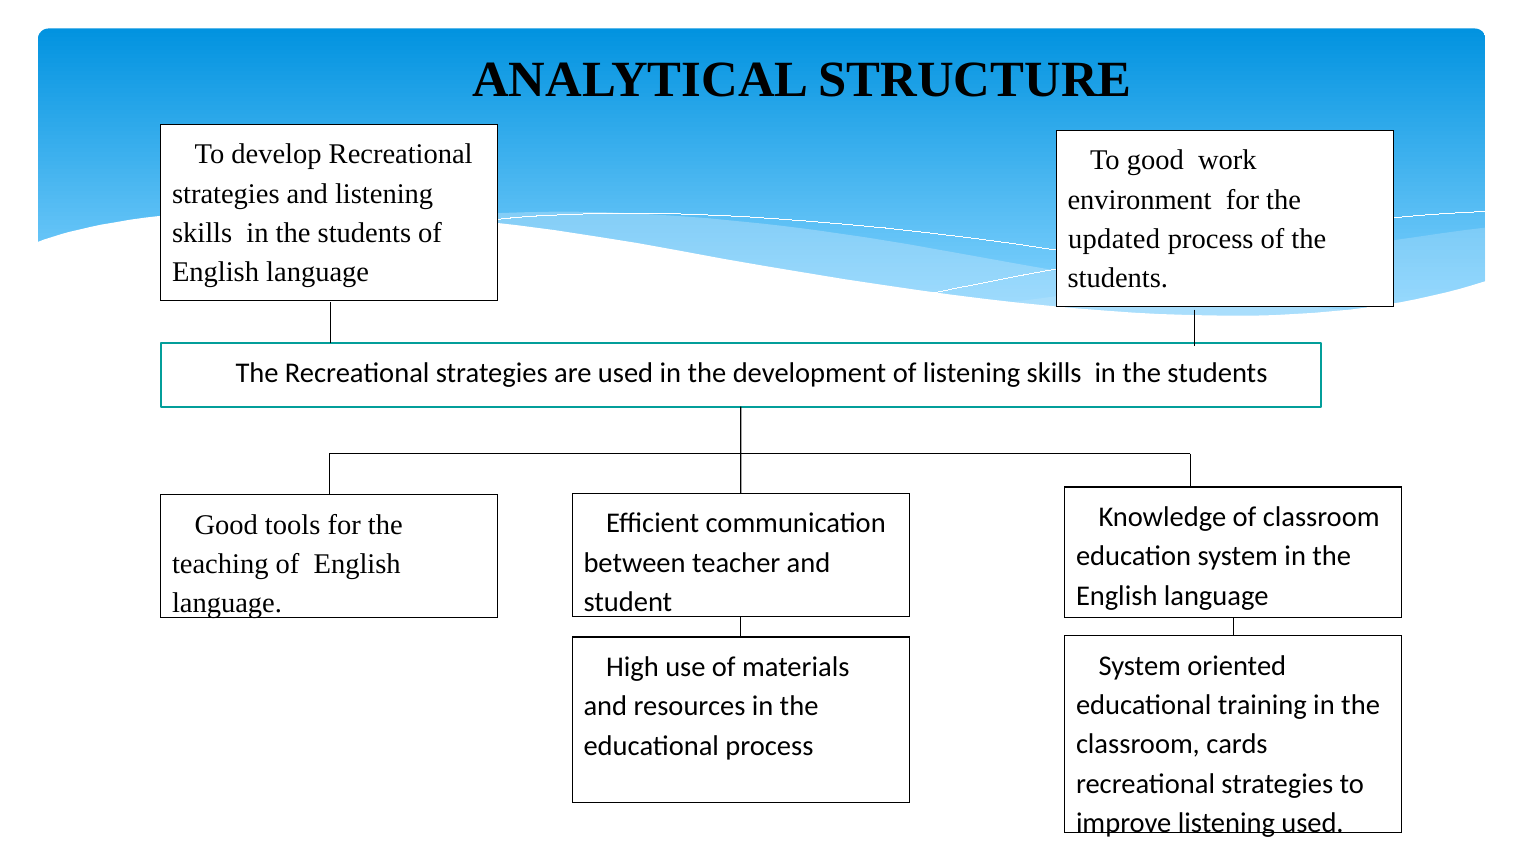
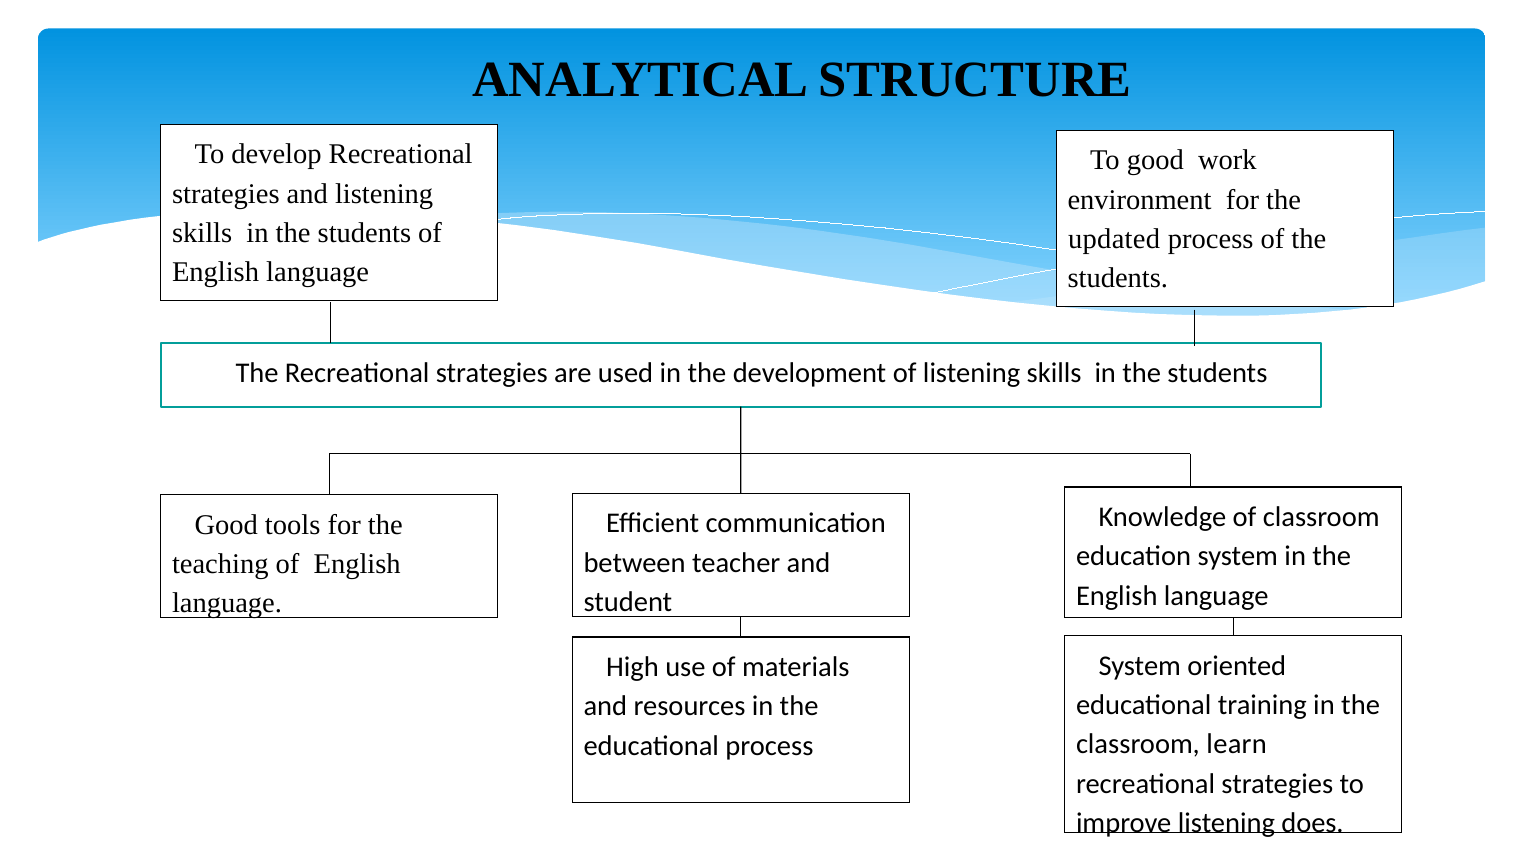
cards: cards -> learn (1237, 745)
listening used: used -> does (1313, 823)
